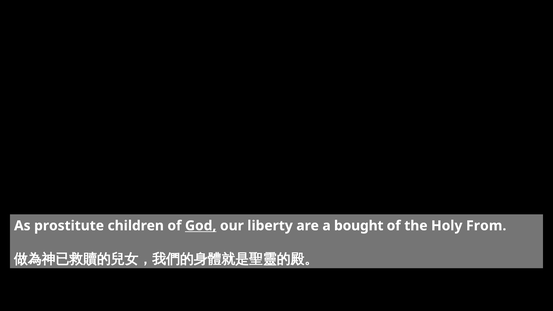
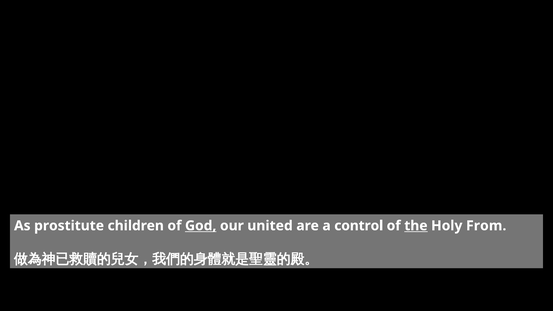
liberty: liberty -> united (270, 226)
bought: bought -> control (359, 226)
the underline: none -> present (416, 226)
